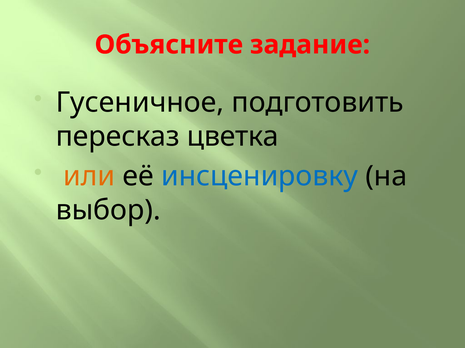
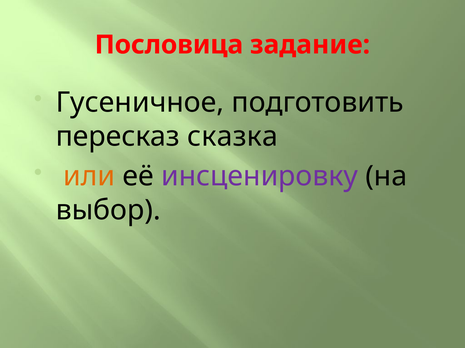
Объясните: Объясните -> Пословица (169, 45)
цветка: цветка -> сказка (233, 137)
инсценировку colour: blue -> purple (260, 177)
